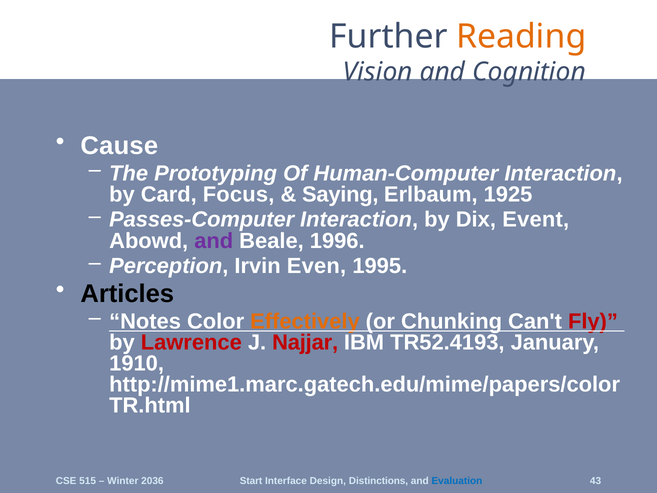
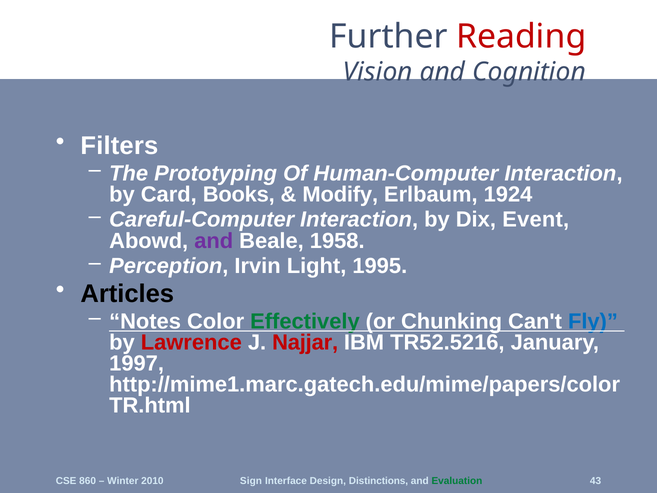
Reading colour: orange -> red (521, 37)
Cause: Cause -> Filters (119, 146)
Focus: Focus -> Books (239, 194)
Saying: Saying -> Modify (340, 194)
1925: 1925 -> 1924 (508, 194)
Passes-Computer: Passes-Computer -> Careful-Computer (202, 220)
1996: 1996 -> 1958 (337, 241)
Even: Even -> Light (317, 266)
Effectively colour: orange -> green (305, 321)
Fly colour: red -> blue (593, 321)
TR52.4193: TR52.4193 -> TR52.5216 (447, 342)
1910: 1910 -> 1997 (137, 363)
515: 515 -> 860 (88, 481)
2036: 2036 -> 2010 (152, 481)
Start: Start -> Sign (251, 481)
Evaluation colour: blue -> green (457, 481)
